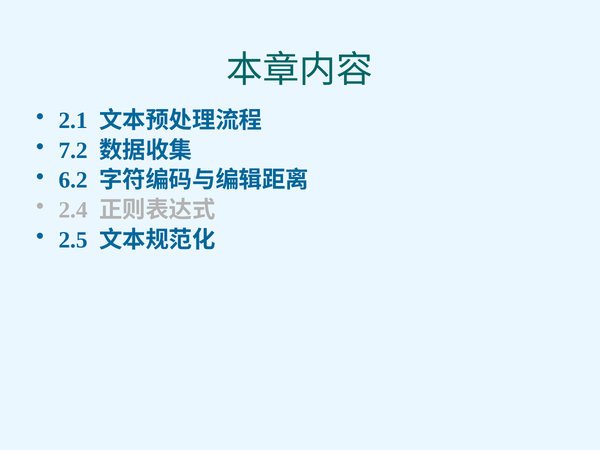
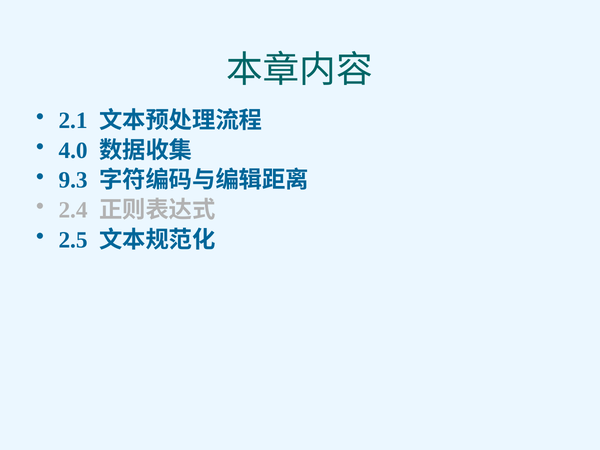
7.2: 7.2 -> 4.0 (73, 150)
6.2: 6.2 -> 9.3 (73, 180)
